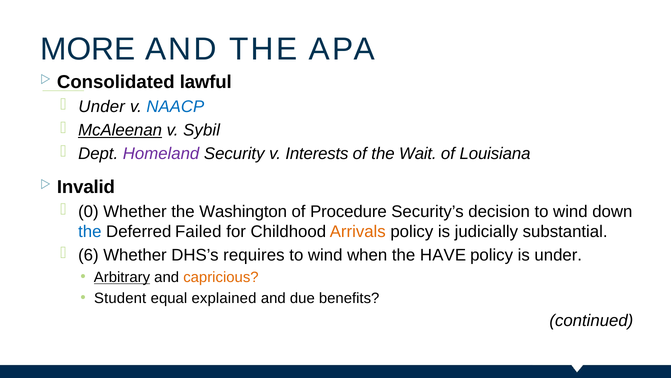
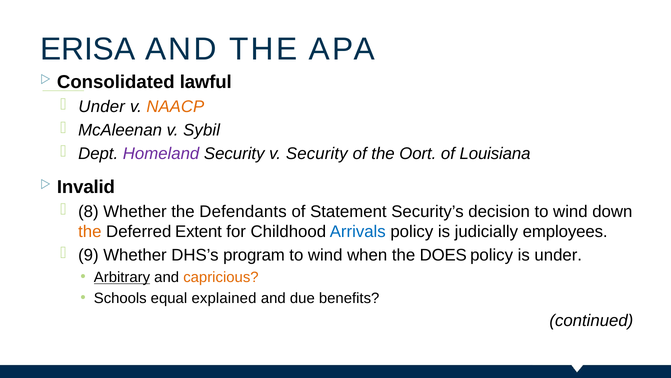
MORE: MORE -> ERISA (88, 49)
NAACP colour: blue -> orange (175, 107)
McAleenan underline: present -> none (120, 130)
v Interests: Interests -> Security (317, 154)
Wait: Wait -> Oort (418, 154)
0: 0 -> 8 (88, 211)
Washington: Washington -> Defendants (243, 211)
Procedure: Procedure -> Statement (348, 211)
the colour: blue -> orange (90, 232)
Failed: Failed -> Extent (198, 232)
Arrivals colour: orange -> blue (358, 232)
substantial: substantial -> employees (565, 232)
6: 6 -> 9 (88, 255)
requires: requires -> program (254, 255)
HAVE: HAVE -> DOES (443, 255)
Student: Student -> Schools (120, 298)
